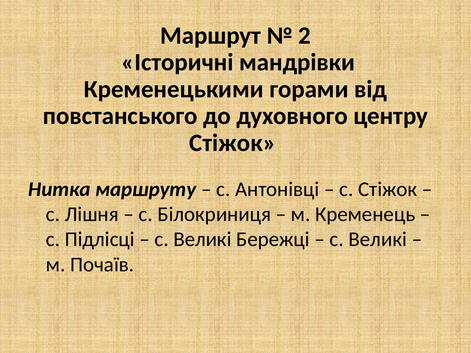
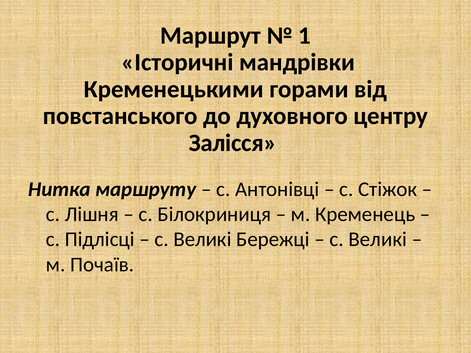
2: 2 -> 1 (305, 36)
Стіжок: Стіжок -> Залісся (233, 143)
